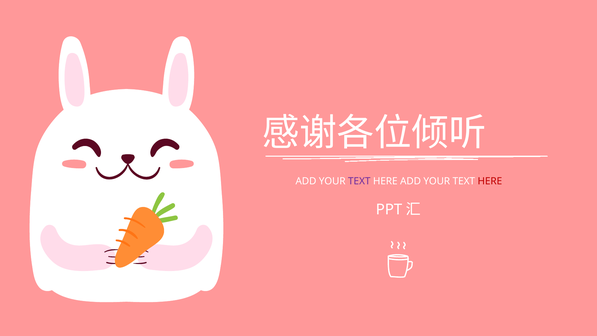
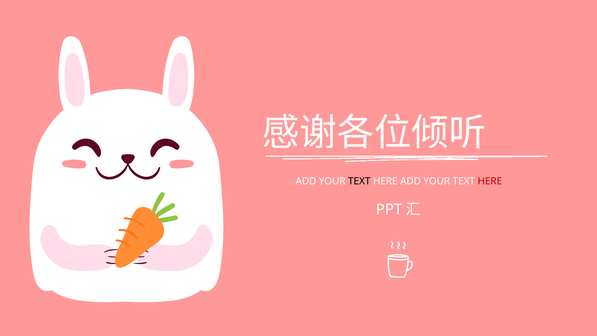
TEXT colour: purple -> black (359, 181)
